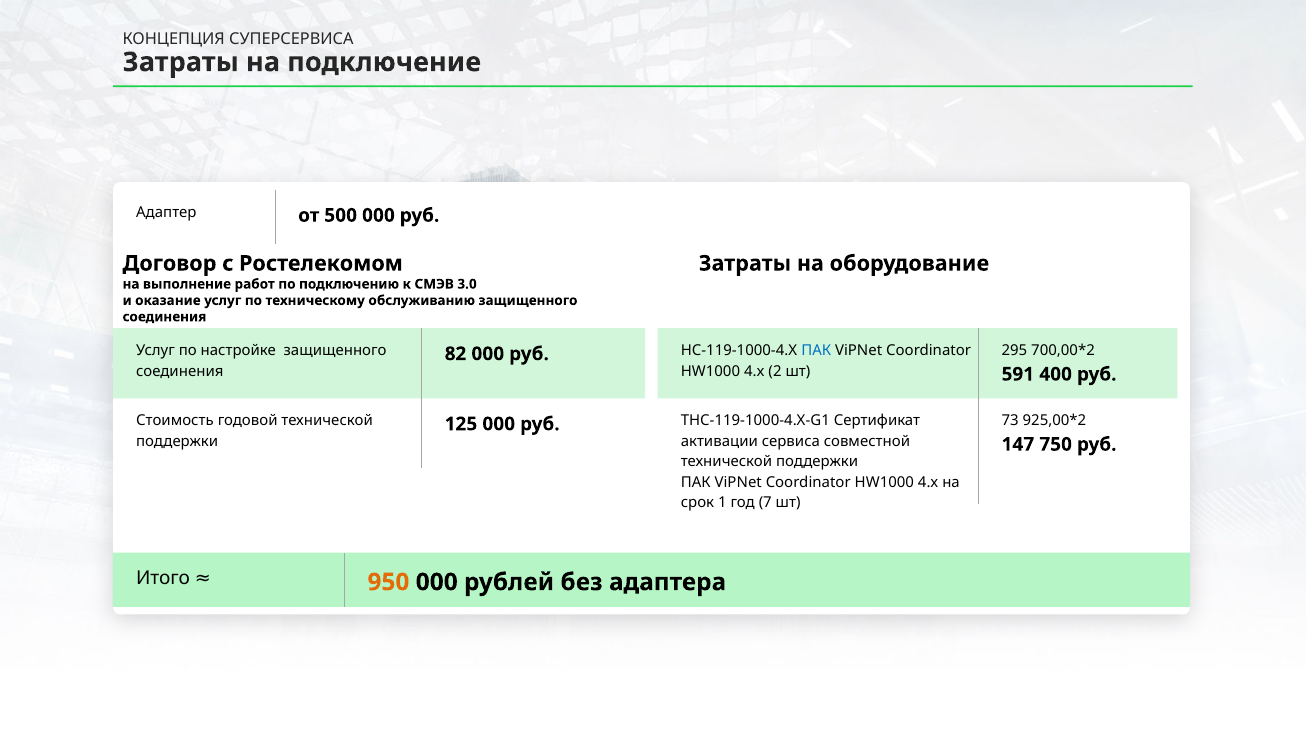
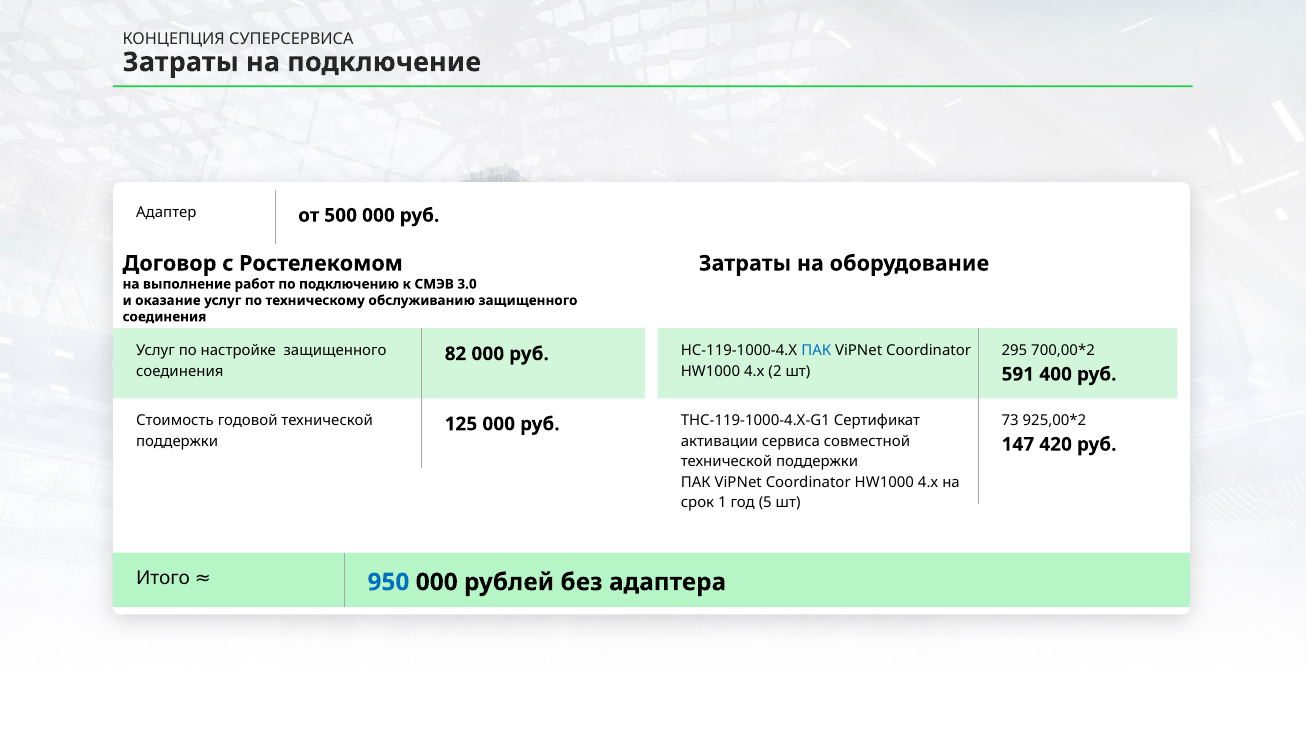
750: 750 -> 420 (1056, 444)
7: 7 -> 5 (765, 502)
950 colour: orange -> blue (388, 582)
